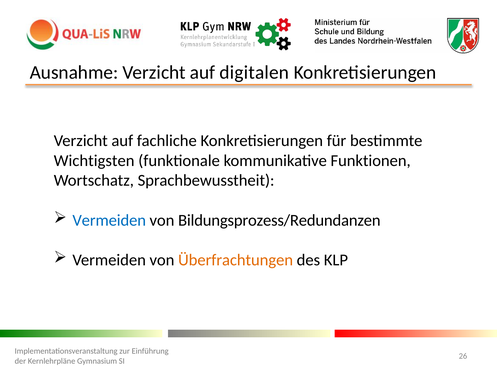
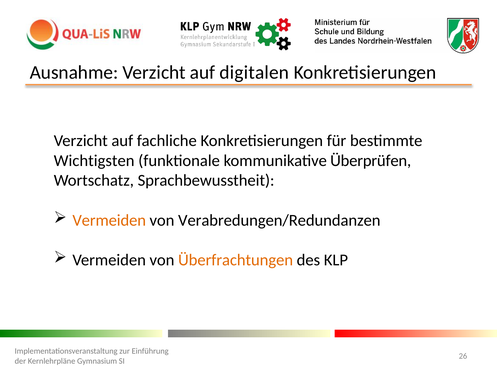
Funktionen: Funktionen -> Überprüfen (371, 161)
Vermeiden colour: blue -> orange (109, 220)
Bildungsprozess/Redundanzen: Bildungsprozess/Redundanzen -> Verabredungen/Redundanzen (279, 220)
